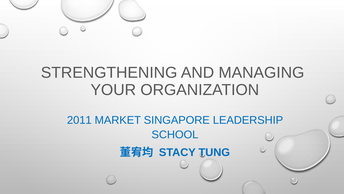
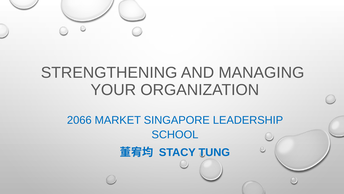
2011: 2011 -> 2066 (79, 120)
